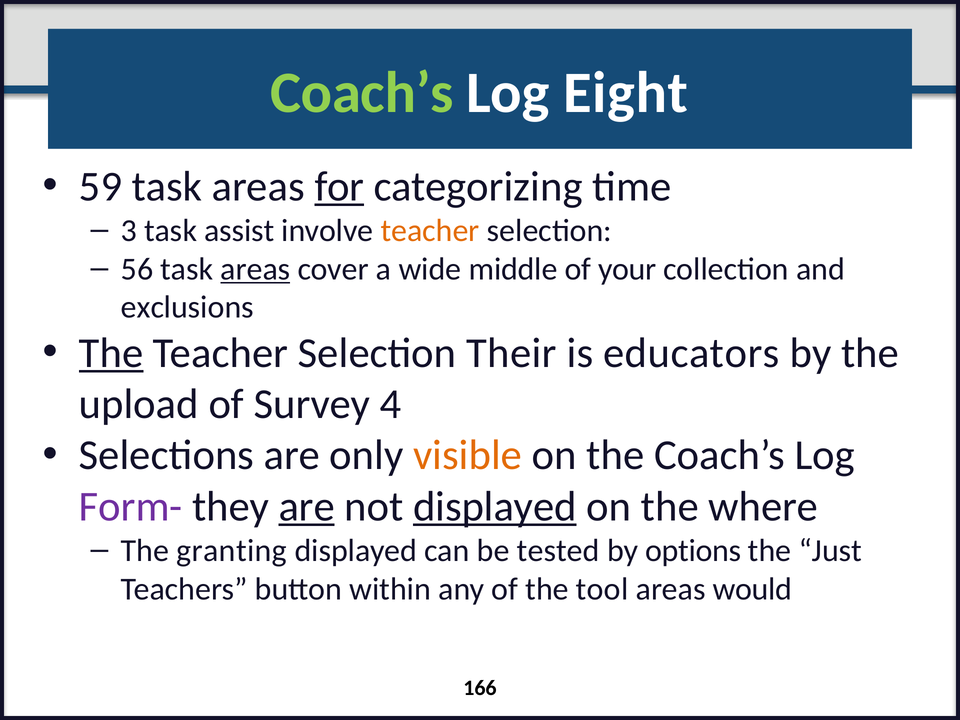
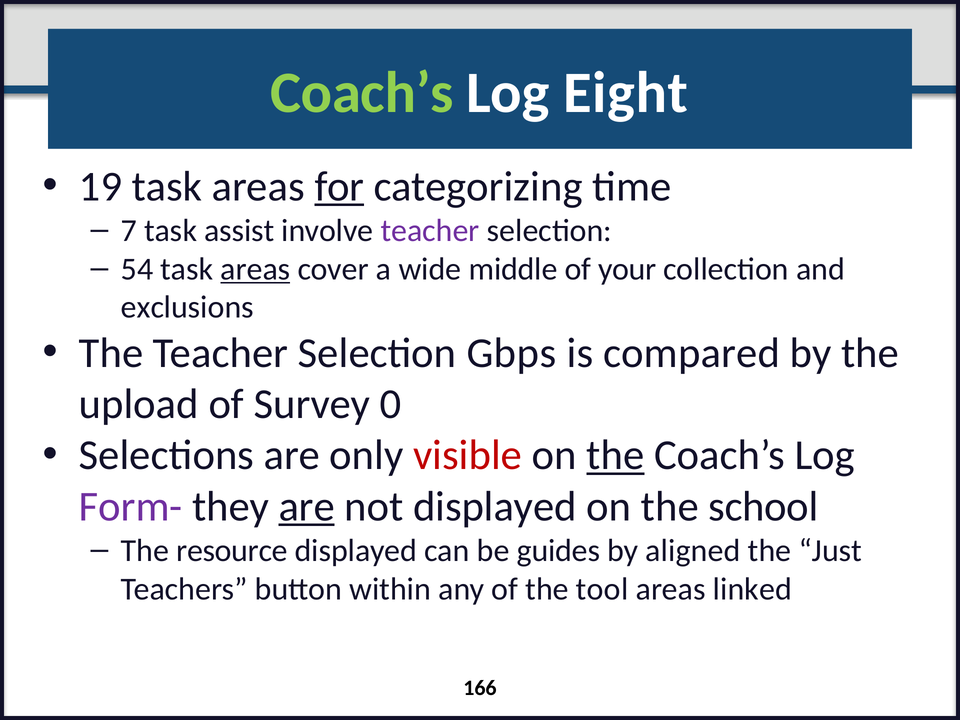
59: 59 -> 19 (101, 187)
3: 3 -> 7 (129, 231)
teacher colour: orange -> purple (430, 231)
56: 56 -> 54 (137, 269)
The underline: present -> none (111, 353)
Their: Their -> Gbps (511, 353)
educators: educators -> compared (692, 353)
4: 4 -> 0 (391, 404)
visible colour: orange -> red (468, 455)
the underline: none -> present (615, 455)
displayed underline: present -> none (495, 507)
where: where -> school (763, 507)
granting: granting -> resource (232, 551)
tested: tested -> guides (558, 551)
options: options -> aligned (693, 551)
would: would -> linked (752, 589)
